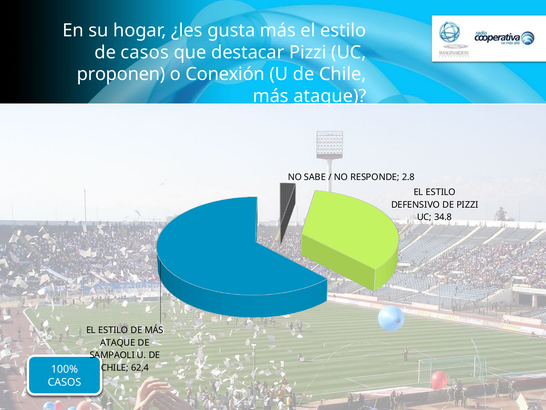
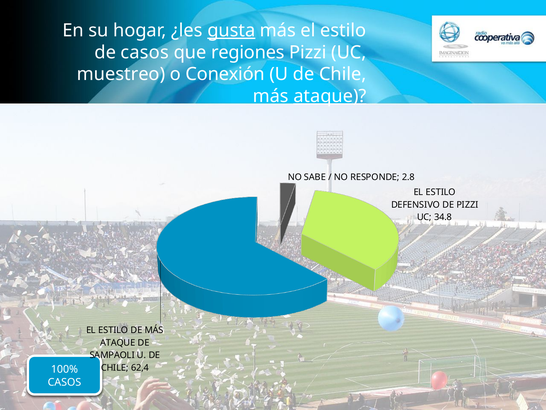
gusta underline: none -> present (231, 30)
destacar: destacar -> regiones (248, 52)
proponen: proponen -> muestreo (121, 74)
